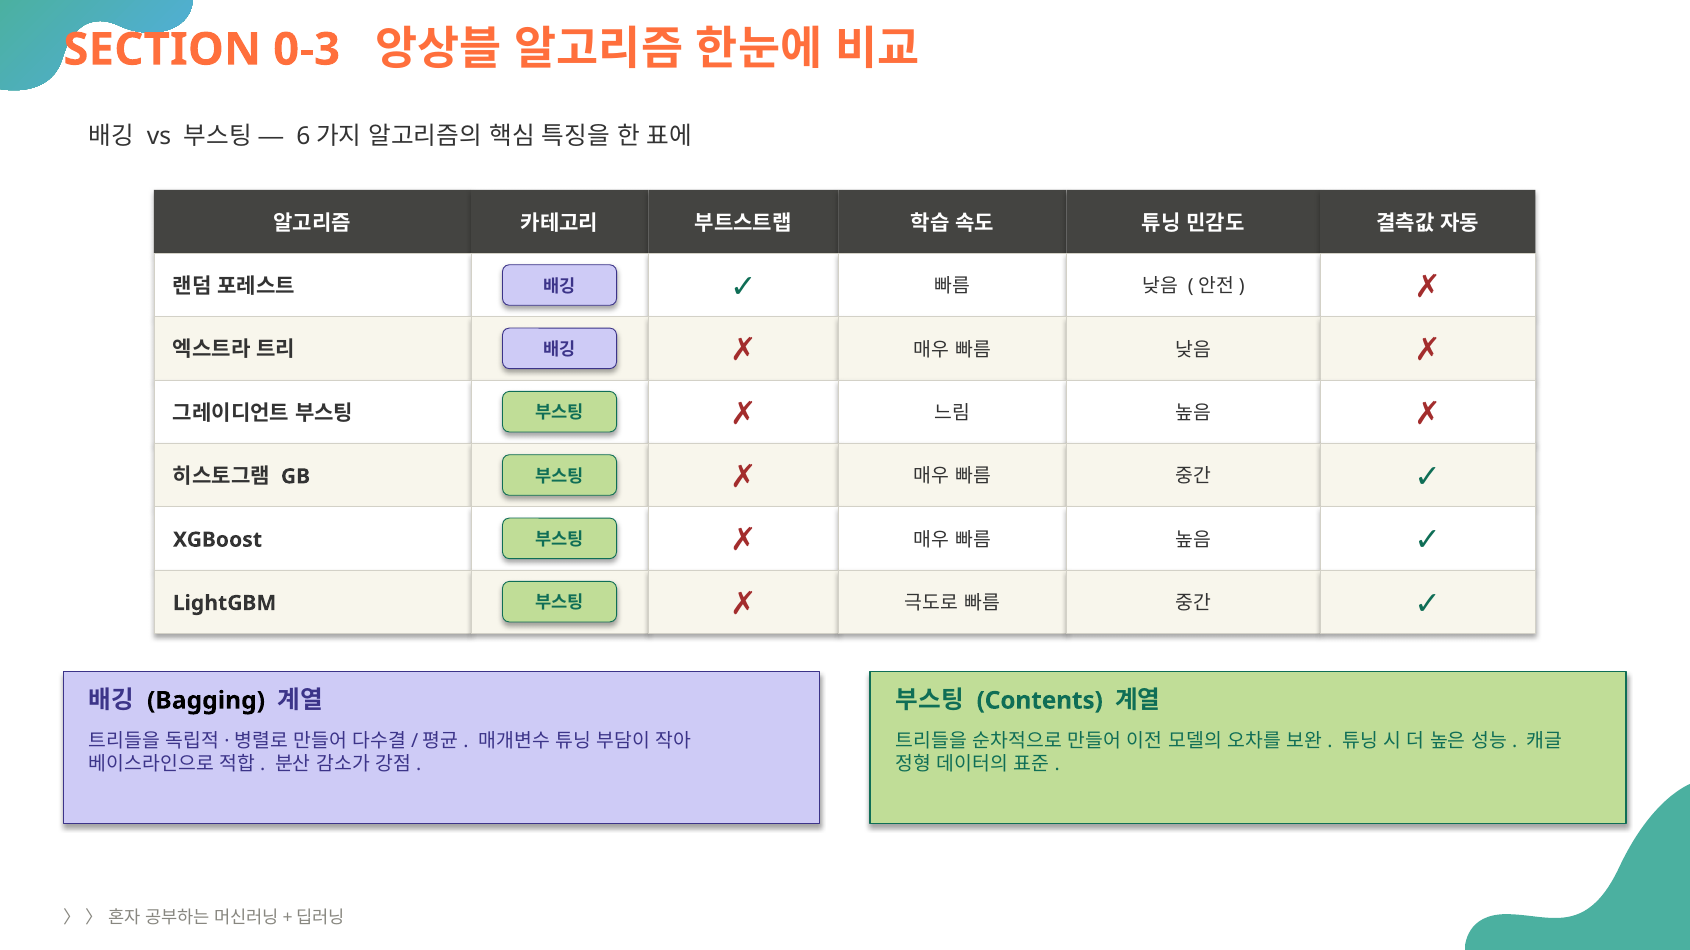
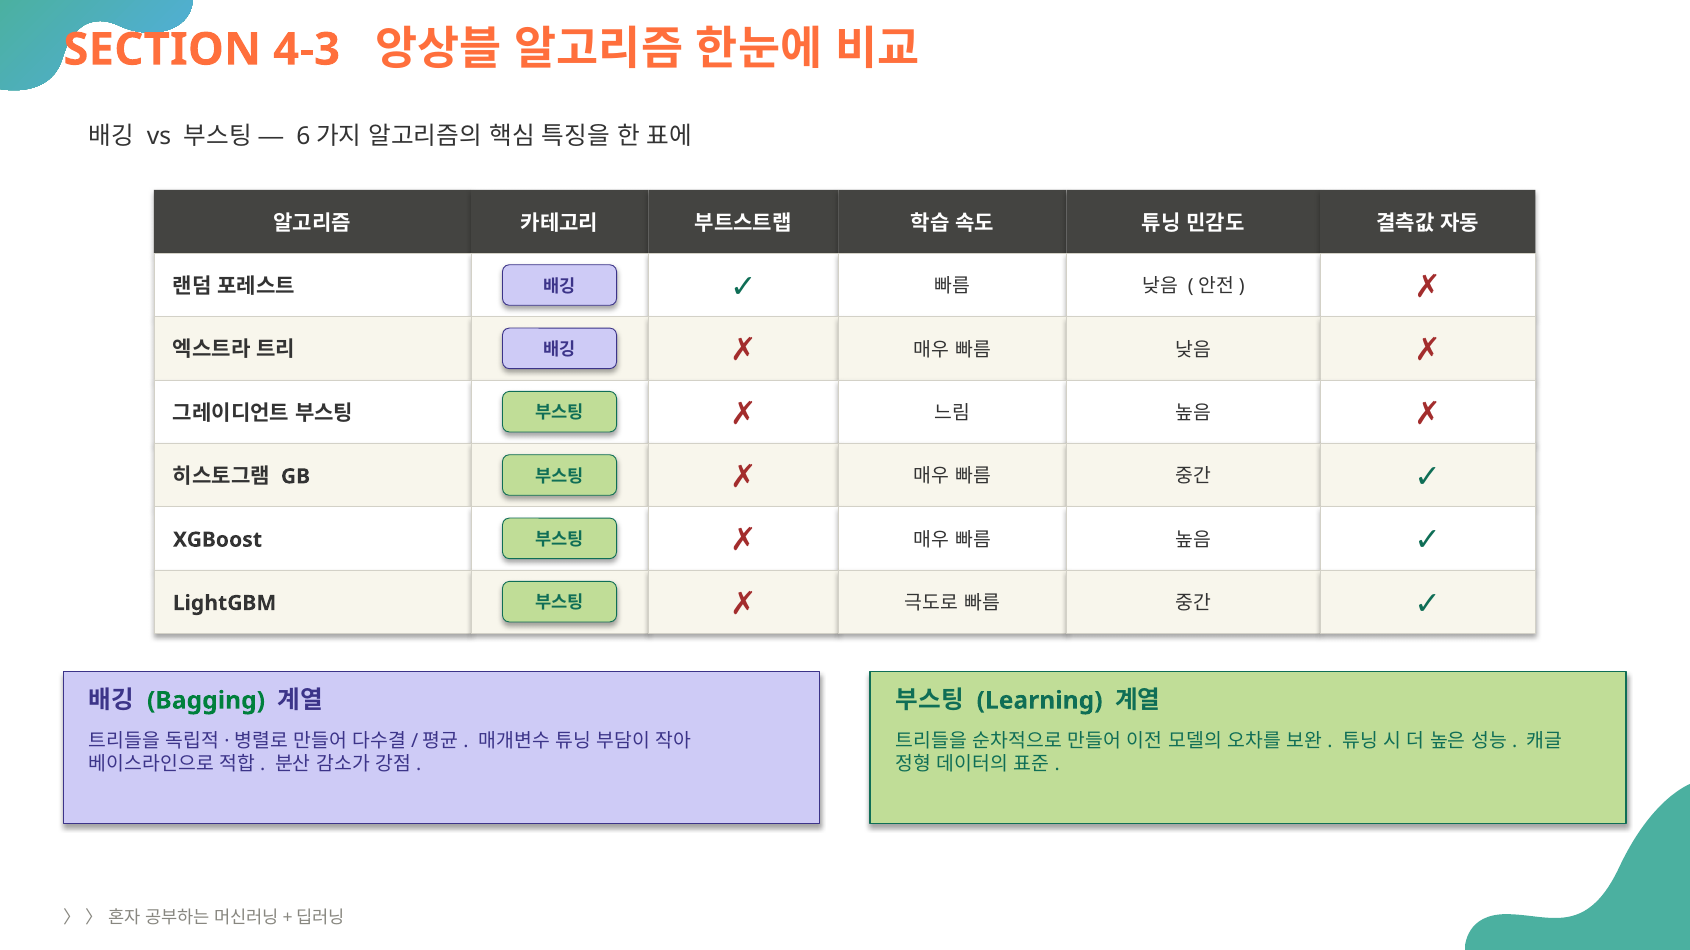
0-3: 0-3 -> 4-3 (307, 50)
Bagging colour: black -> green (206, 701)
Contents: Contents -> Learning (1040, 701)
